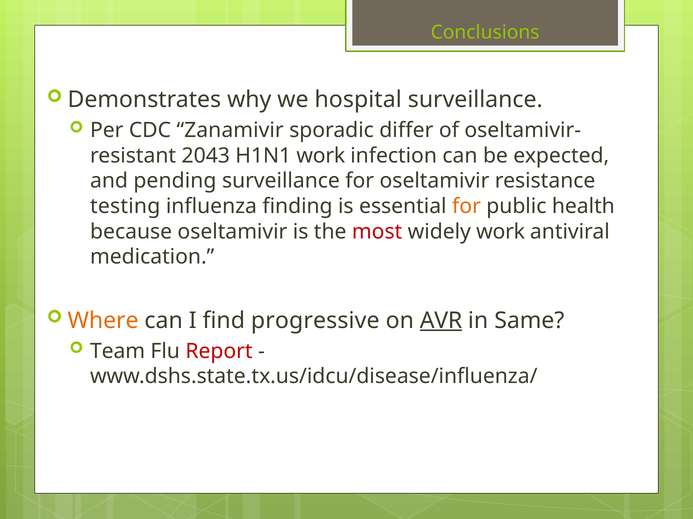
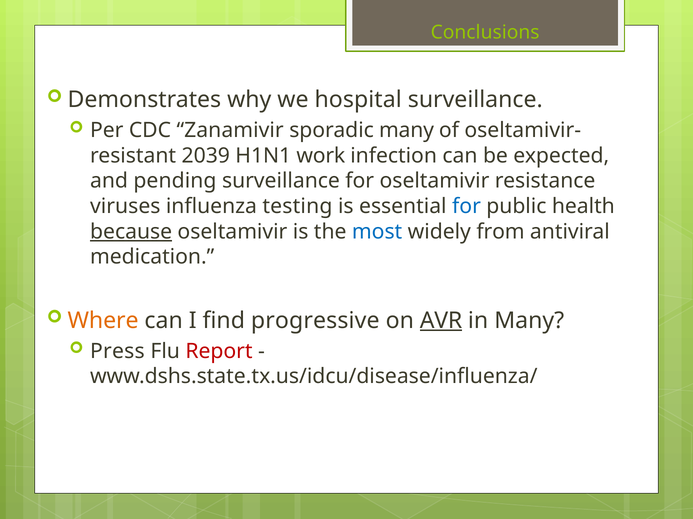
sporadic differ: differ -> many (406, 130)
2043: 2043 -> 2039 (206, 156)
testing: testing -> viruses (125, 207)
finding: finding -> testing (297, 207)
for colour: orange -> blue (466, 207)
because underline: none -> present (131, 232)
most colour: red -> blue (377, 232)
widely work: work -> from (501, 232)
in Same: Same -> Many (529, 321)
Team: Team -> Press (117, 352)
